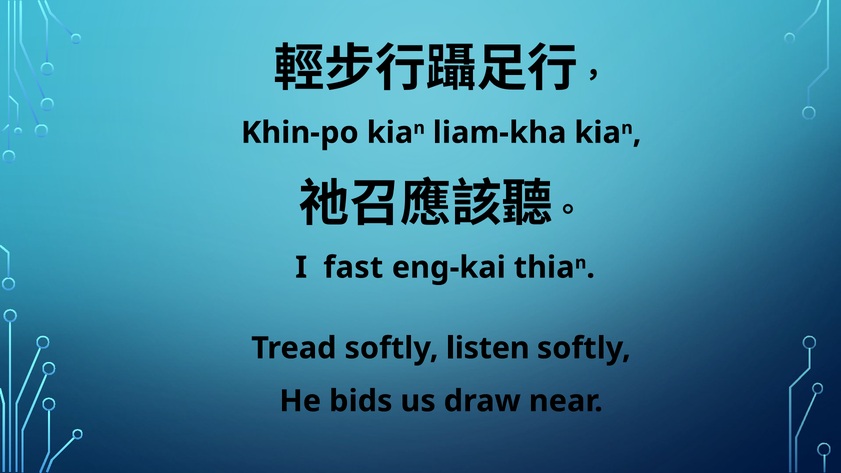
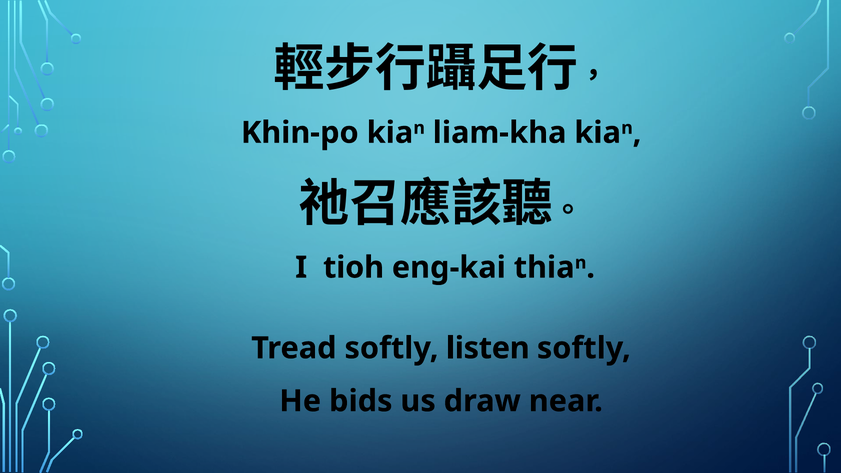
fast: fast -> tioh (354, 268)
